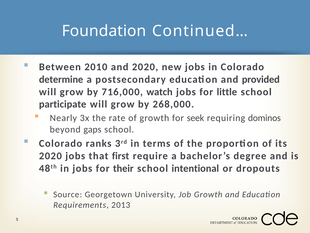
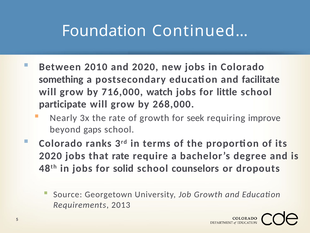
determine: determine -> something (61, 79)
provided: provided -> facilitate (261, 79)
dominos: dominos -> improve (264, 118)
that first: first -> rate (121, 156)
their: their -> solid (123, 168)
intentional: intentional -> counselors (195, 168)
